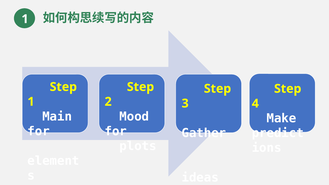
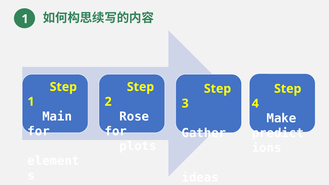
Mood: Mood -> Rose (134, 116)
